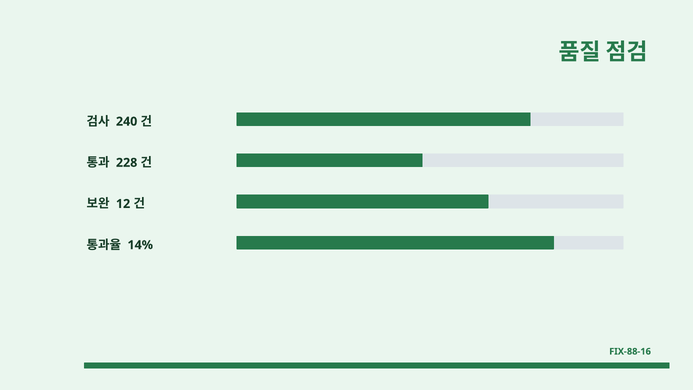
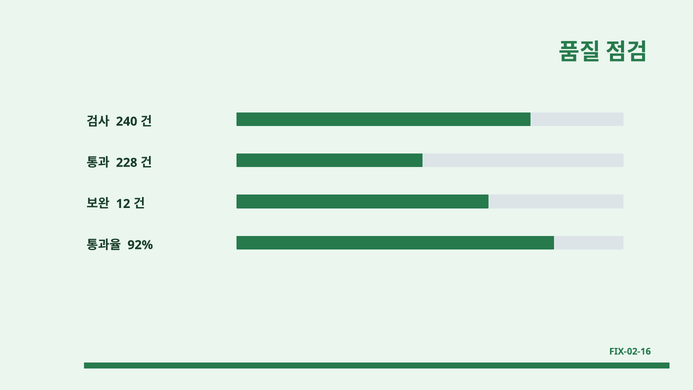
14%: 14% -> 92% (140, 245)
FIX-88-16: FIX-88-16 -> FIX-02-16 (630, 351)
